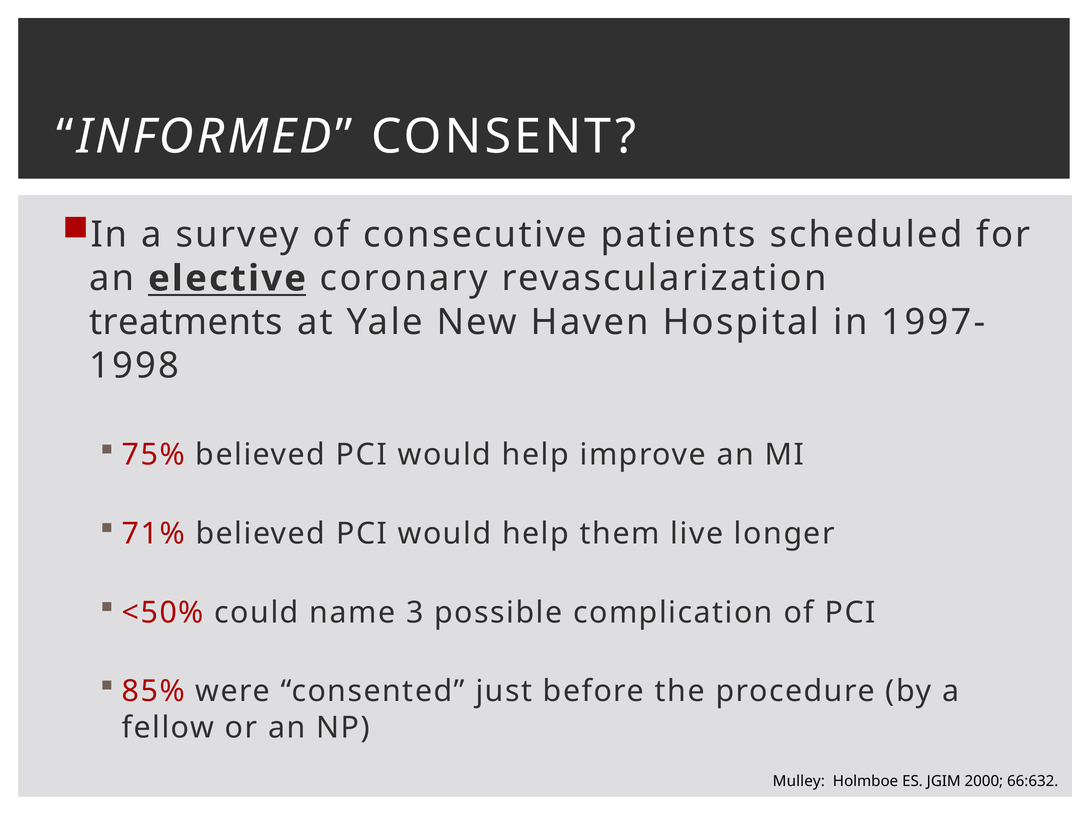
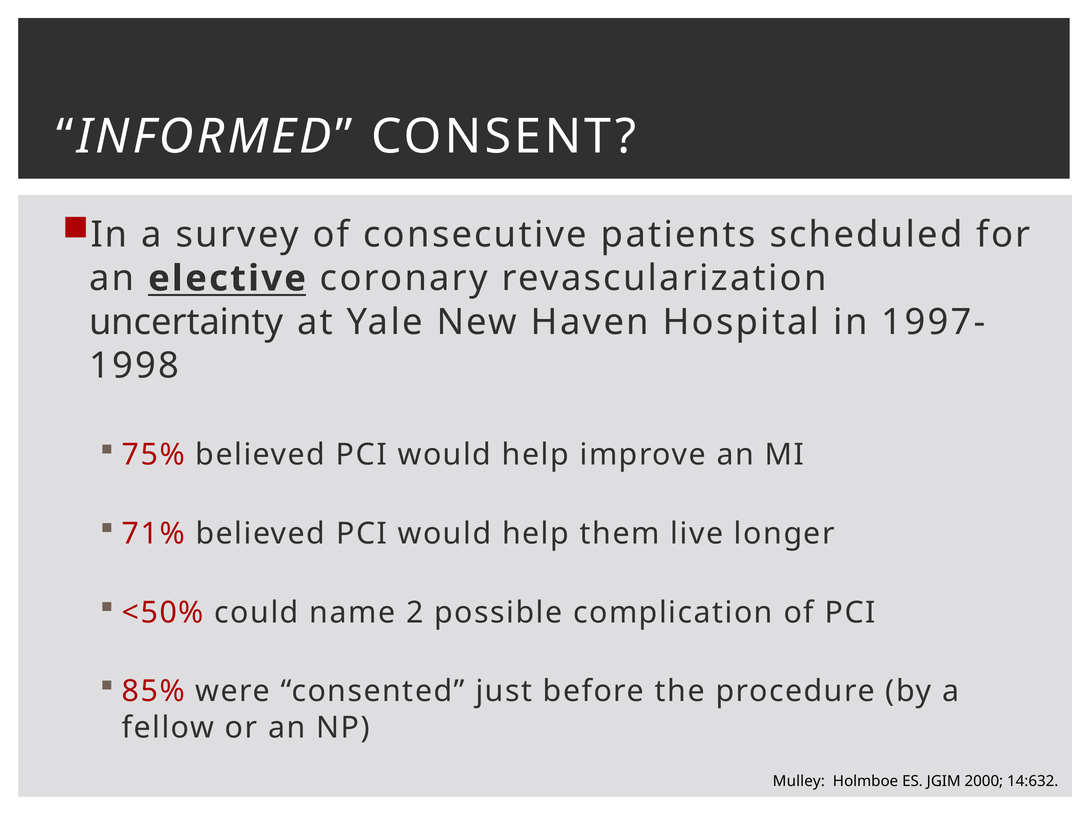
treatments: treatments -> uncertainty (186, 322)
3: 3 -> 2 (415, 613)
66:632: 66:632 -> 14:632 (1033, 782)
